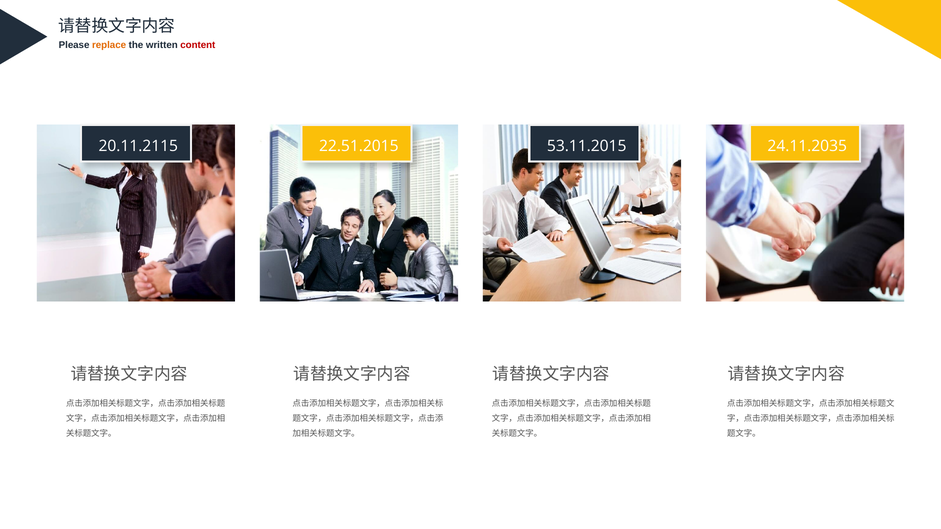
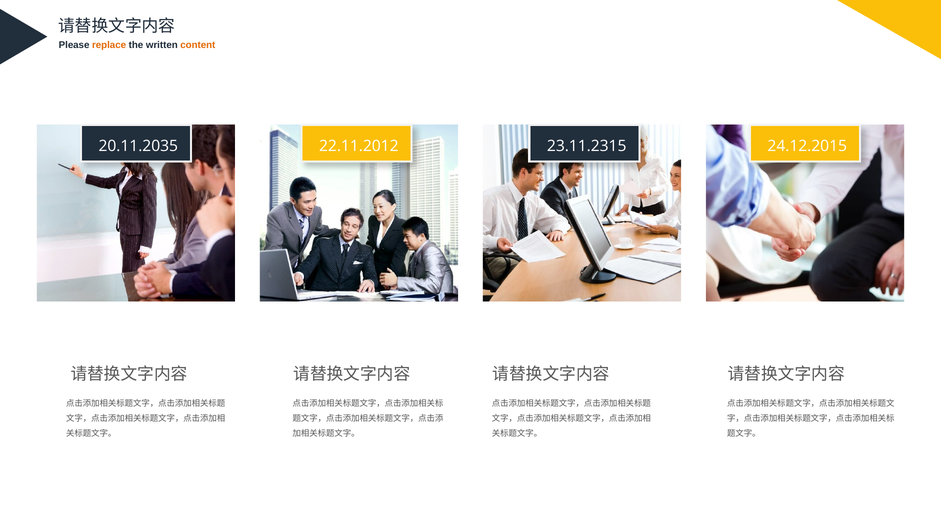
content colour: red -> orange (198, 45)
20.11.2115: 20.11.2115 -> 20.11.2035 (138, 146)
22.51.2015: 22.51.2015 -> 22.11.2012 (359, 146)
53.11.2015: 53.11.2015 -> 23.11.2315 (587, 146)
24.11.2035: 24.11.2035 -> 24.12.2015 (807, 146)
